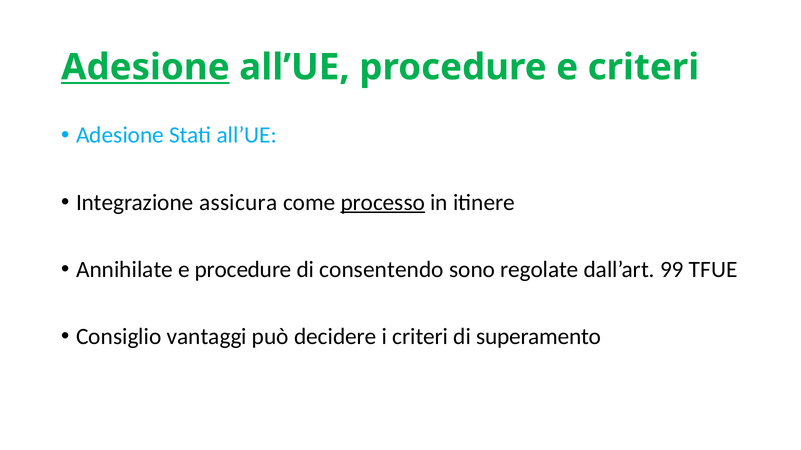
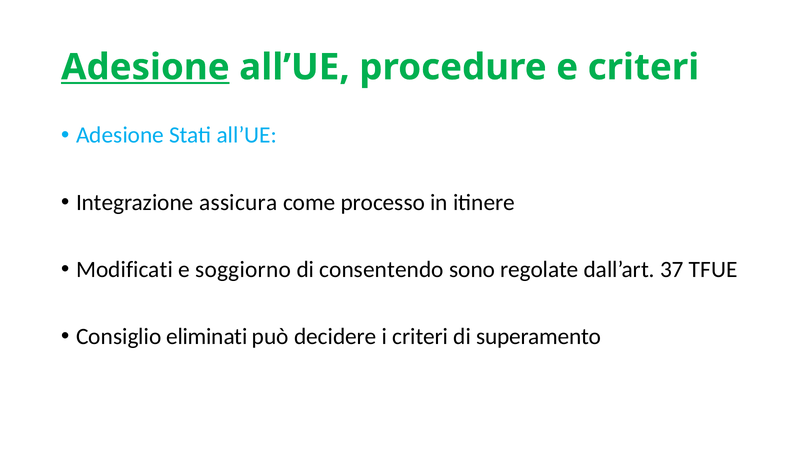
processo underline: present -> none (383, 203)
Annihilate: Annihilate -> Modificati (124, 270)
e procedure: procedure -> soggiorno (243, 270)
99: 99 -> 37 (672, 270)
vantaggi: vantaggi -> eliminati (207, 337)
